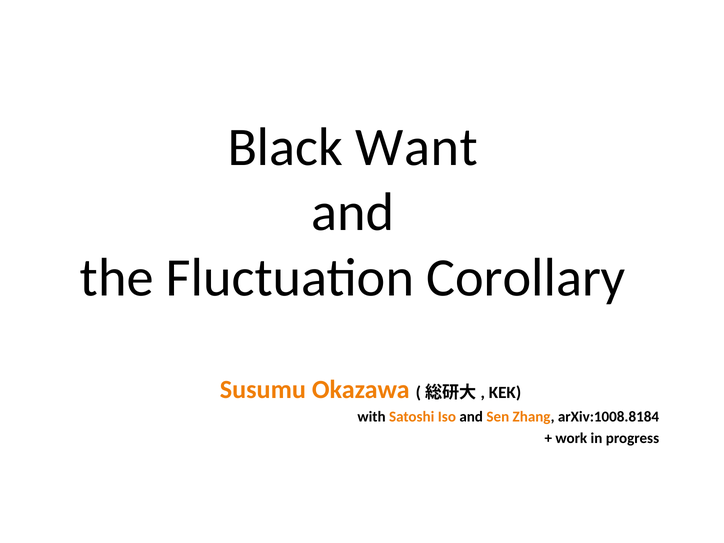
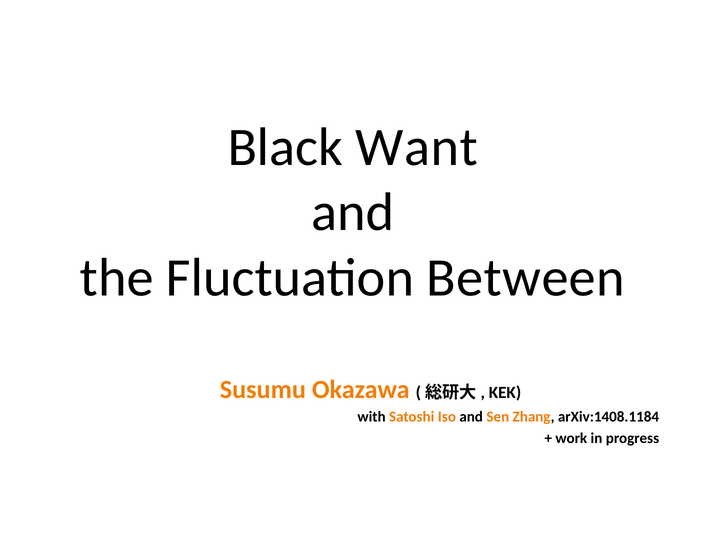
Corollary: Corollary -> Between (526, 278)
arXiv:1008.8184: arXiv:1008.8184 -> arXiv:1408.1184 (608, 417)
